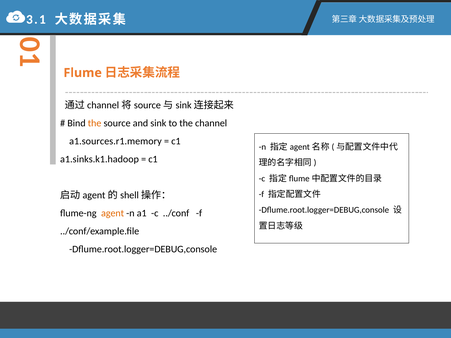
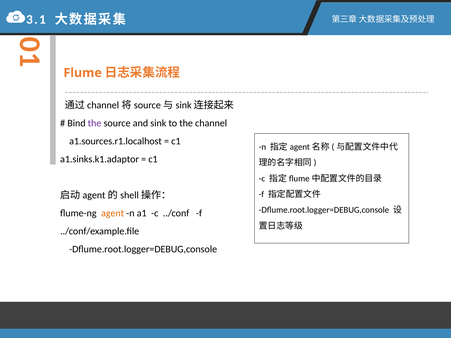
the colour: orange -> purple (95, 123)
a1.sources.r1.memory: a1.sources.r1.memory -> a1.sources.r1.localhost (116, 141)
a1.sinks.k1.hadoop: a1.sinks.k1.hadoop -> a1.sinks.k1.adaptor (100, 159)
